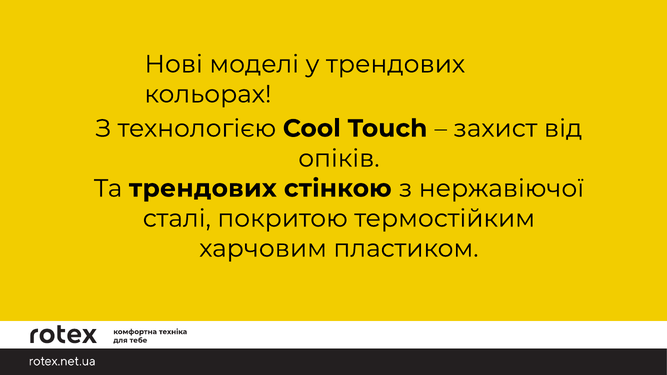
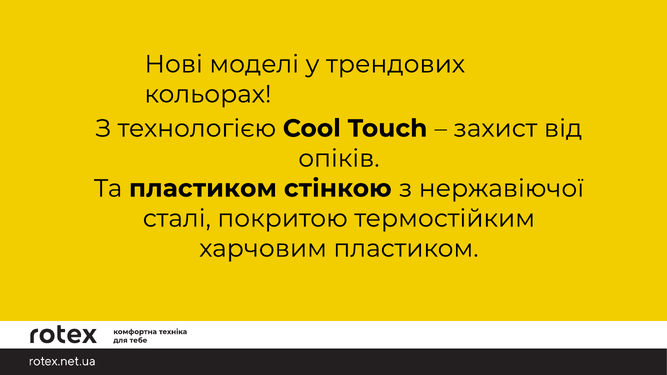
Та трендових: трендових -> пластиком (203, 189)
